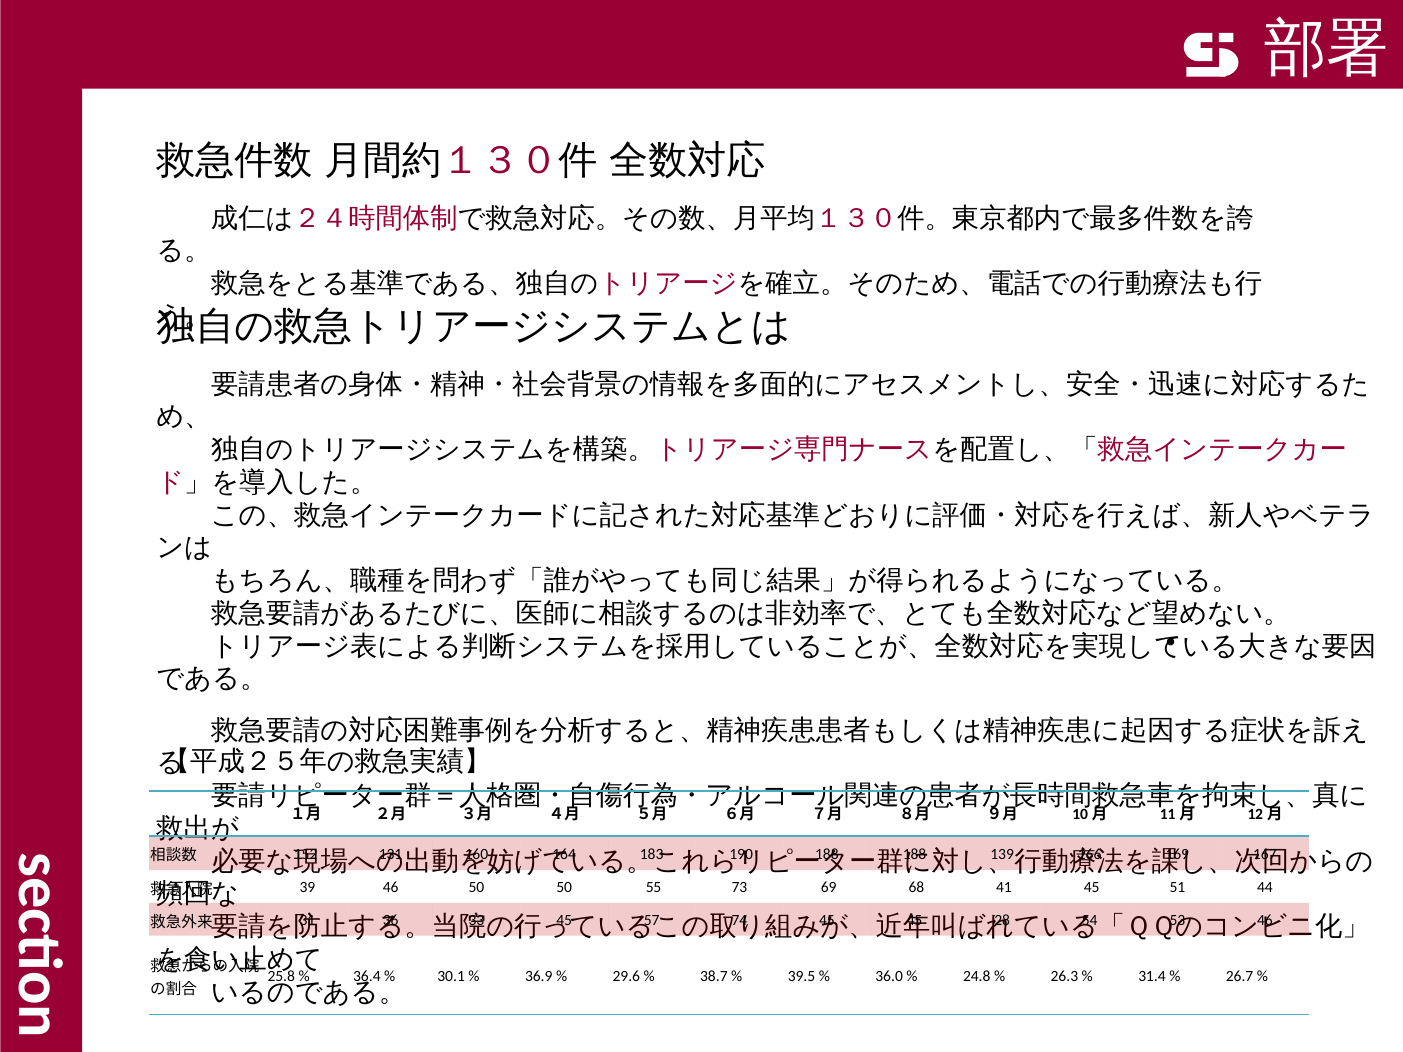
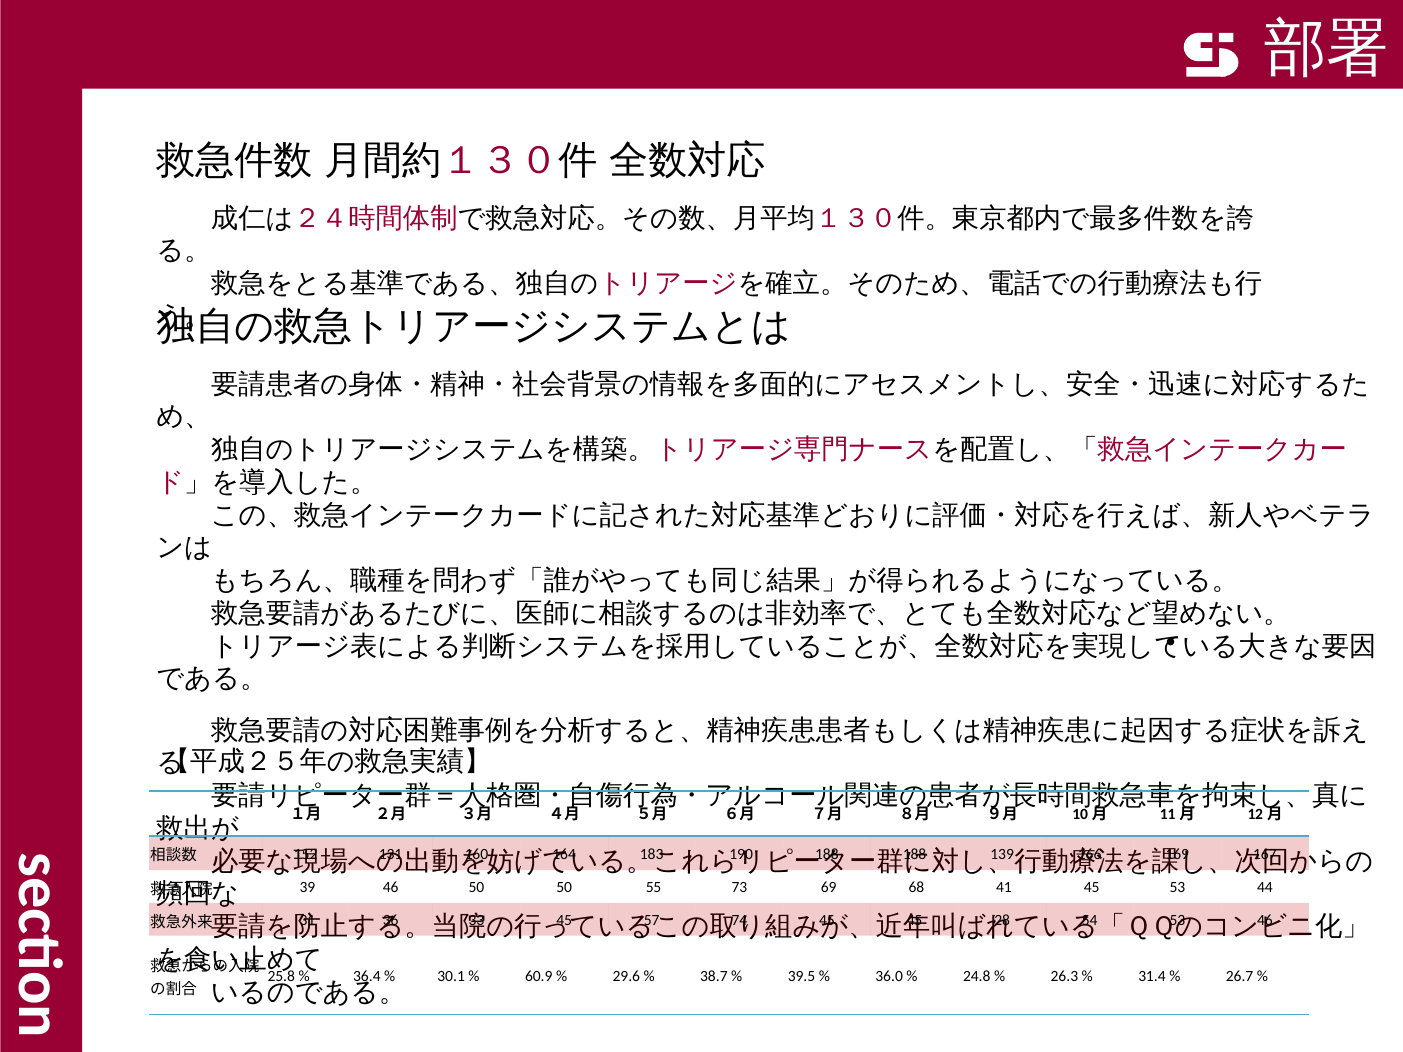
45 51: 51 -> 53 (1177, 888)
36.9: 36.9 -> 60.9 (539, 977)
